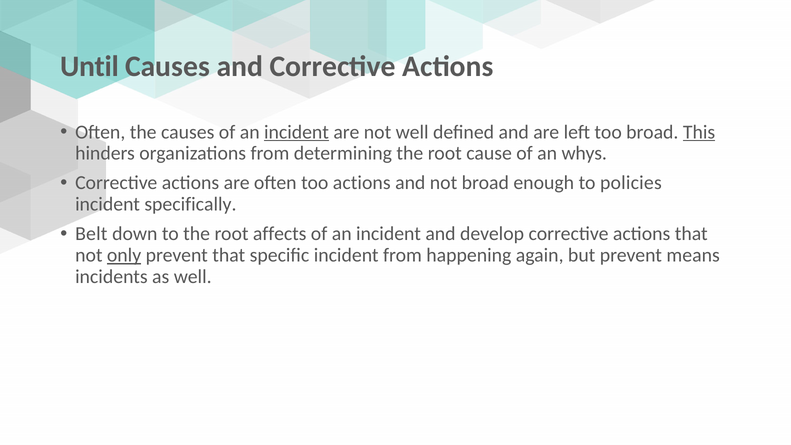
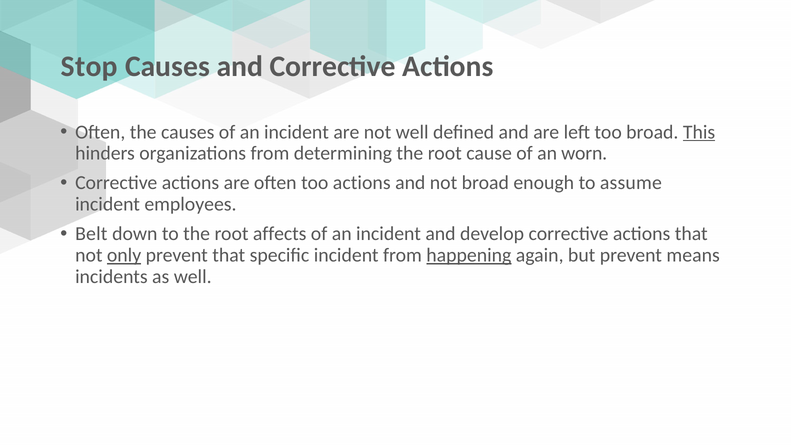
Until: Until -> Stop (89, 66)
incident underline: present -> none (297, 132)
whys: whys -> worn (584, 153)
policies: policies -> assume (631, 183)
specifically: specifically -> employees (190, 204)
happening underline: none -> present (469, 255)
